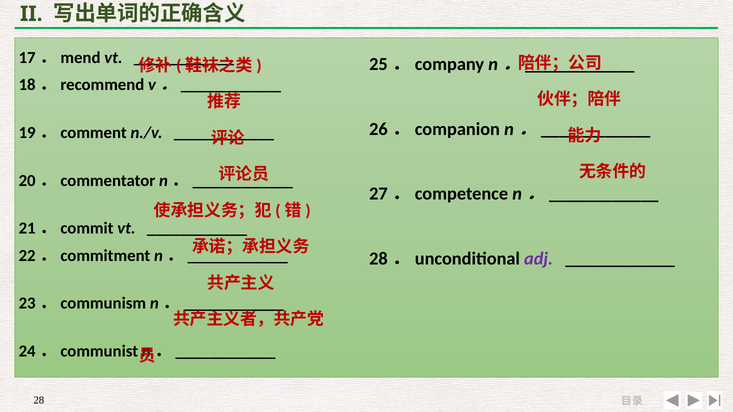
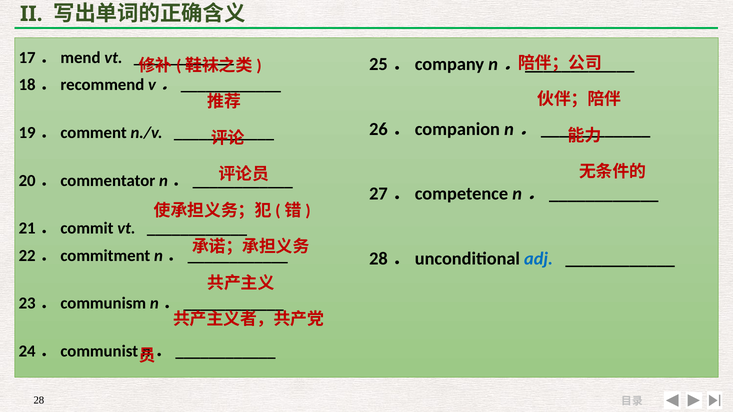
adj colour: purple -> blue (539, 259)
